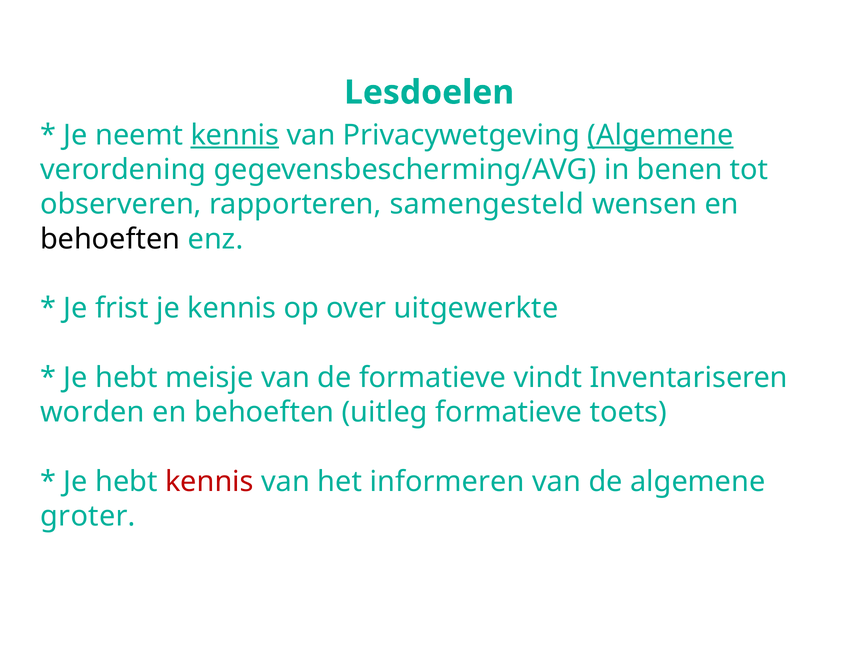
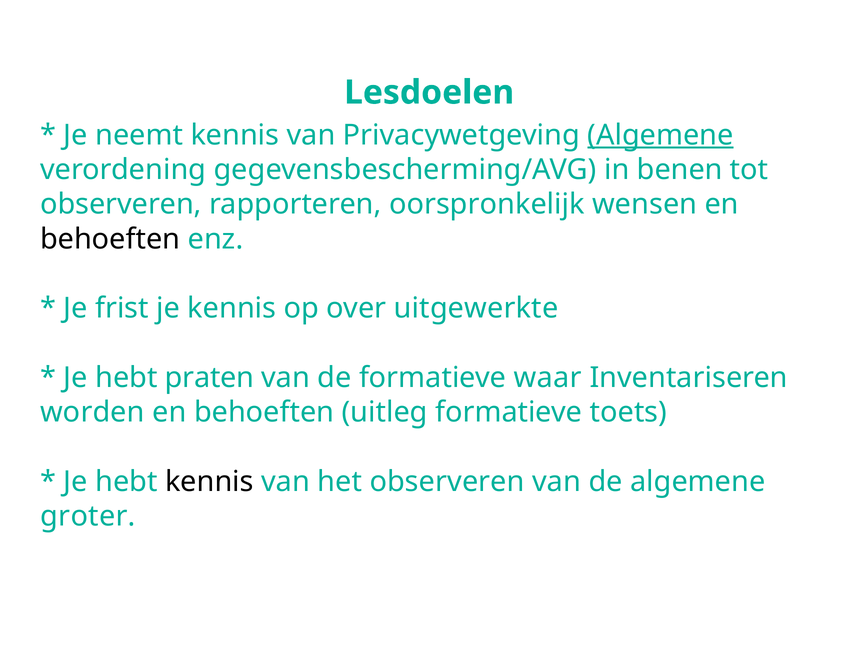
kennis underline: present -> none (235, 135)
samengesteld: samengesteld -> oorspronkelijk (487, 204)
meisje: meisje -> praten (209, 378)
vindt: vindt -> waar (548, 378)
kennis colour: red -> black (209, 482)
het informeren: informeren -> observeren (447, 482)
